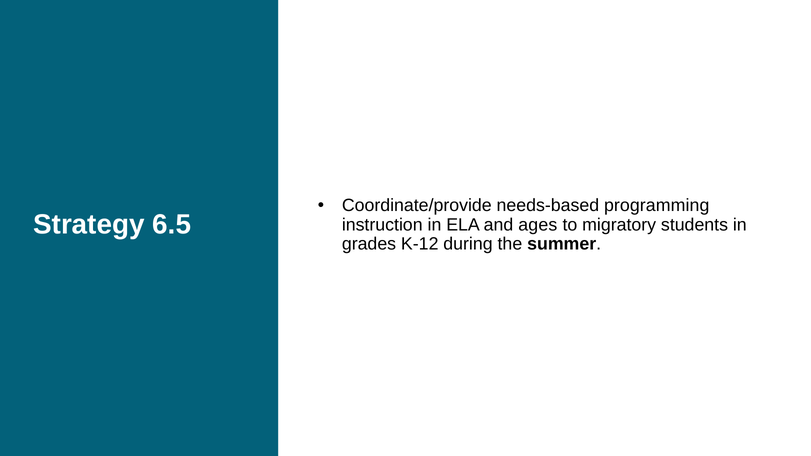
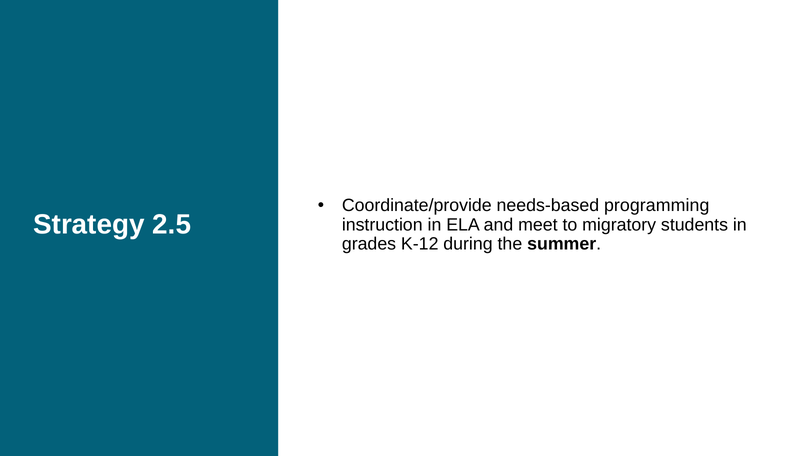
6.5: 6.5 -> 2.5 (172, 225)
ages: ages -> meet (538, 225)
